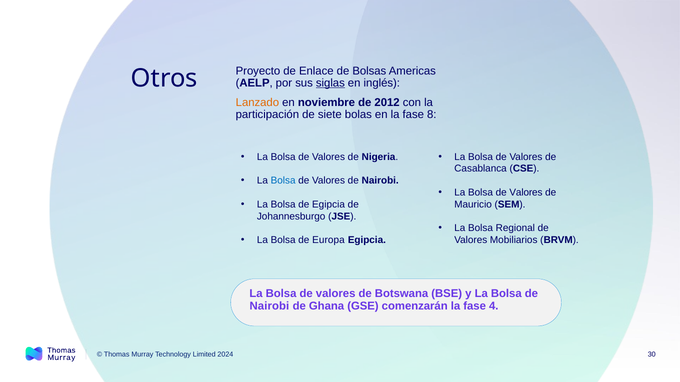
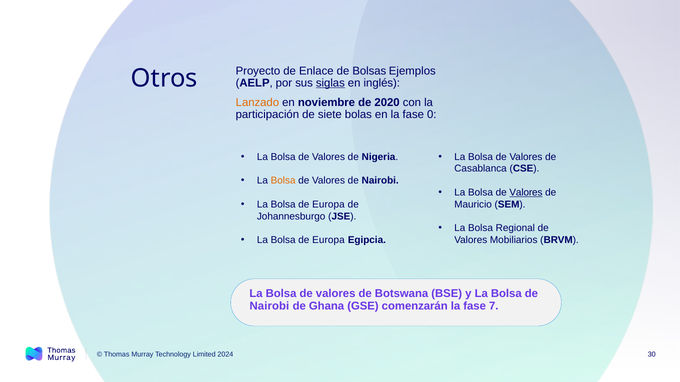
Americas: Americas -> Ejemplos (412, 71)
2012: 2012 -> 2020 (387, 102)
8: 8 -> 0 (432, 115)
Bolsa colour: blue -> orange (283, 181)
Valores underline: none -> present (526, 193)
Egipcia: Egipcia -> Europa (328, 205)
4: 4 -> 7 (494, 306)
